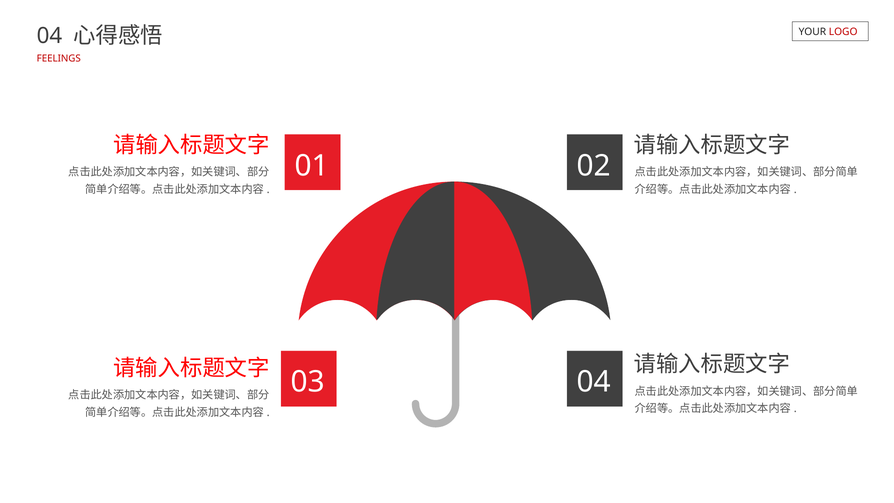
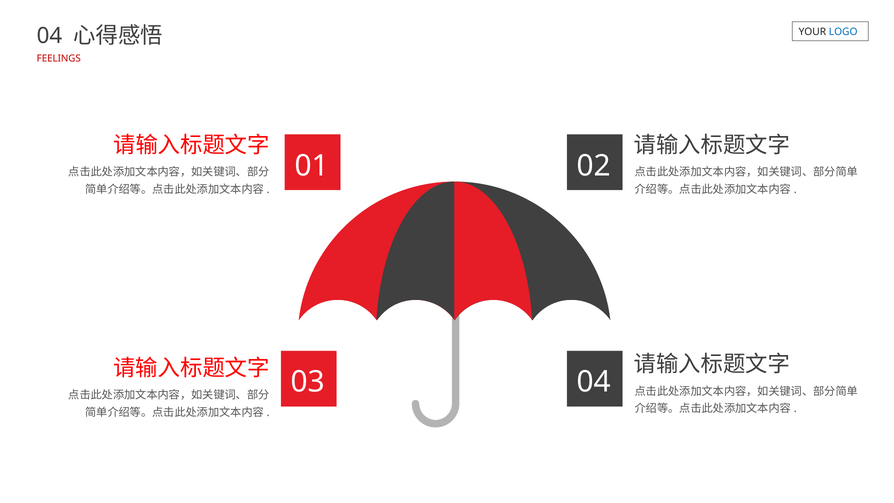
LOGO colour: red -> blue (843, 32)
